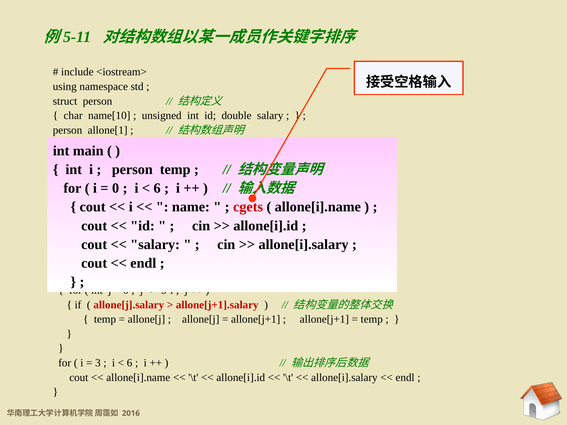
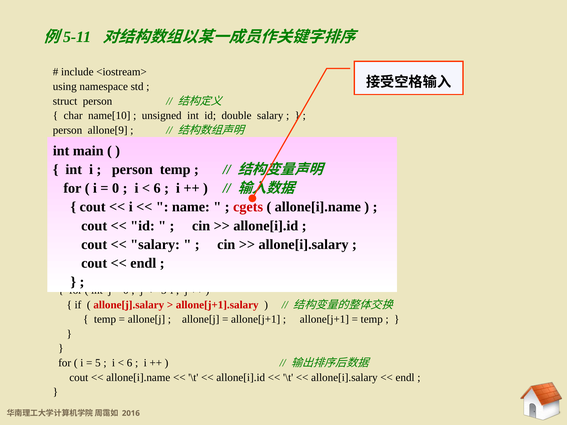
allone[1: allone[1 -> allone[9 (108, 130)
3: 3 -> 5 (98, 363)
